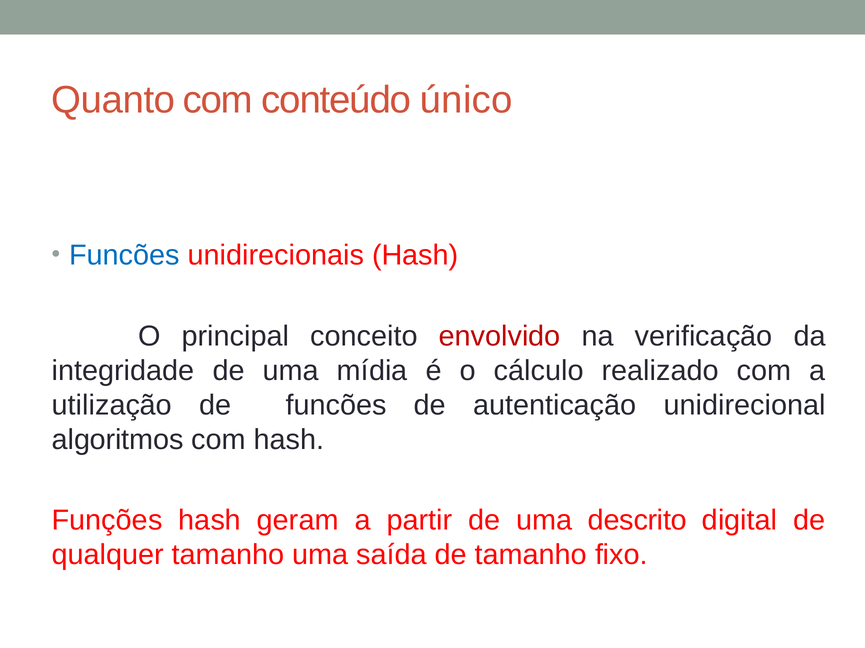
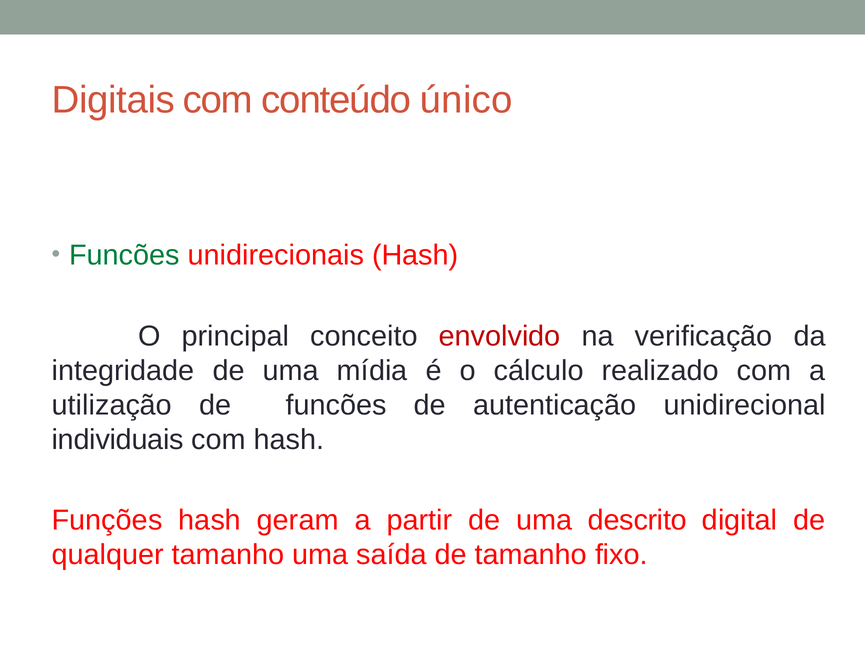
Quanto: Quanto -> Digitais (113, 100)
Funcões colour: blue -> green (124, 256)
algoritmos: algoritmos -> individuais (118, 440)
